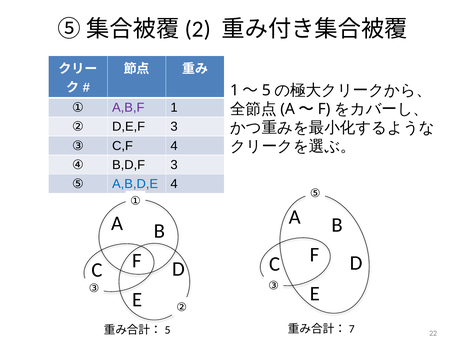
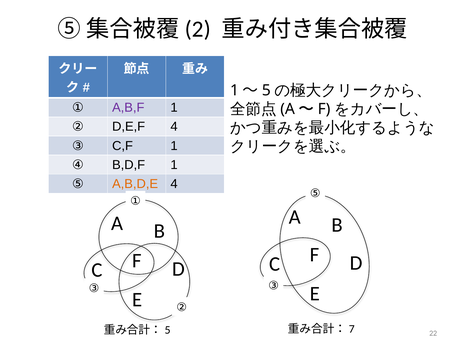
D,E,F 3: 3 -> 4 (174, 127)
C,F 4: 4 -> 1 (174, 146)
B,D,F 3: 3 -> 1 (174, 165)
A,B,D,E colour: blue -> orange (135, 184)
